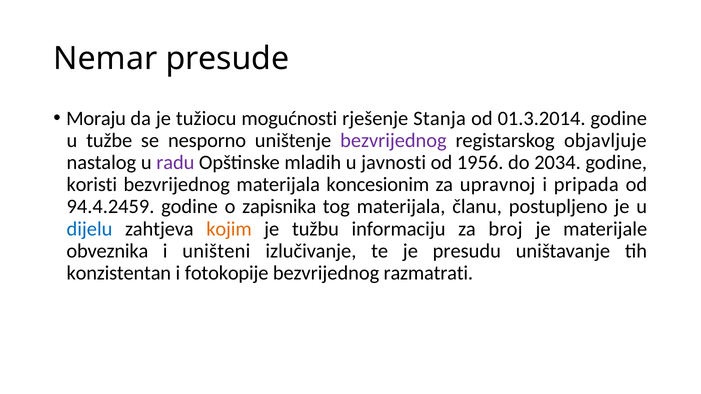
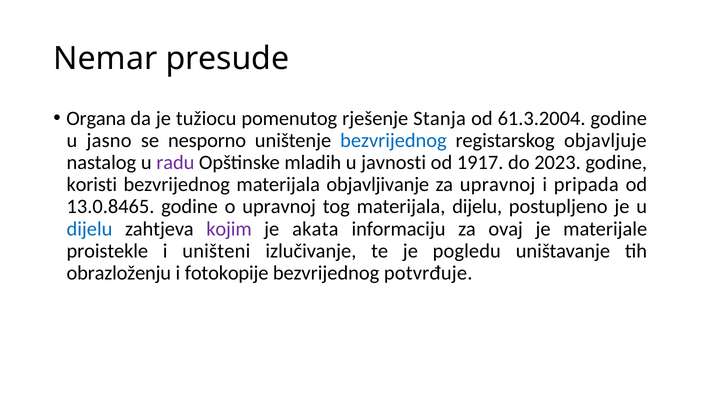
Moraju: Moraju -> Organa (96, 119)
mogućnosti: mogućnosti -> pomenutog (289, 119)
01.3.2014: 01.3.2014 -> 61.3.2004 (542, 119)
tužbe: tužbe -> jasno (109, 141)
bezvrijednog colour: purple -> blue (393, 141)
1956: 1956 -> 1917 (480, 163)
2034: 2034 -> 2023 (558, 163)
koncesionim: koncesionim -> objavljivanje (378, 185)
94.4.2459: 94.4.2459 -> 13.0.8465 (110, 207)
o zapisnika: zapisnika -> upravnoj (279, 207)
materijala članu: članu -> dijelu (477, 207)
kojim colour: orange -> purple (229, 229)
tužbu: tužbu -> akata (315, 229)
broj: broj -> ovaj (506, 229)
obveznika: obveznika -> proistekle (107, 251)
presudu: presudu -> pogledu (467, 251)
konzistentan: konzistentan -> obrazloženju (119, 273)
razmatrati: razmatrati -> potvrđuje (428, 273)
